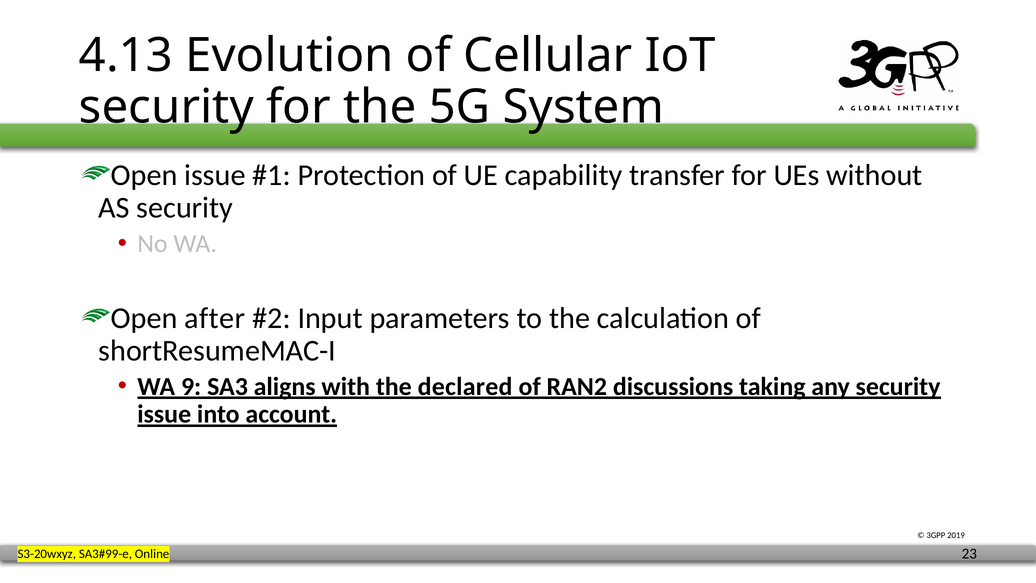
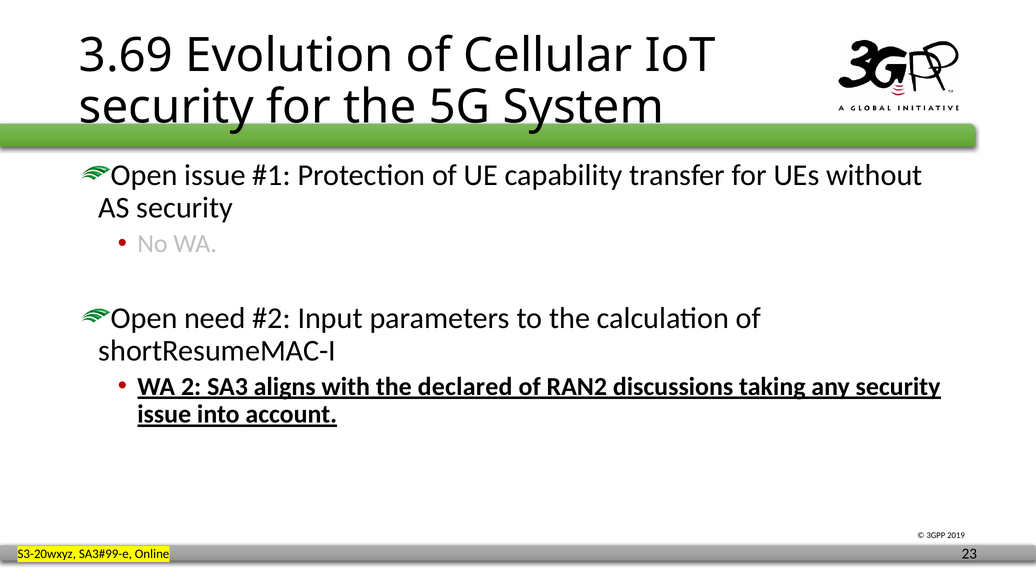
4.13: 4.13 -> 3.69 (126, 56)
after: after -> need (215, 318)
9: 9 -> 2 (191, 386)
